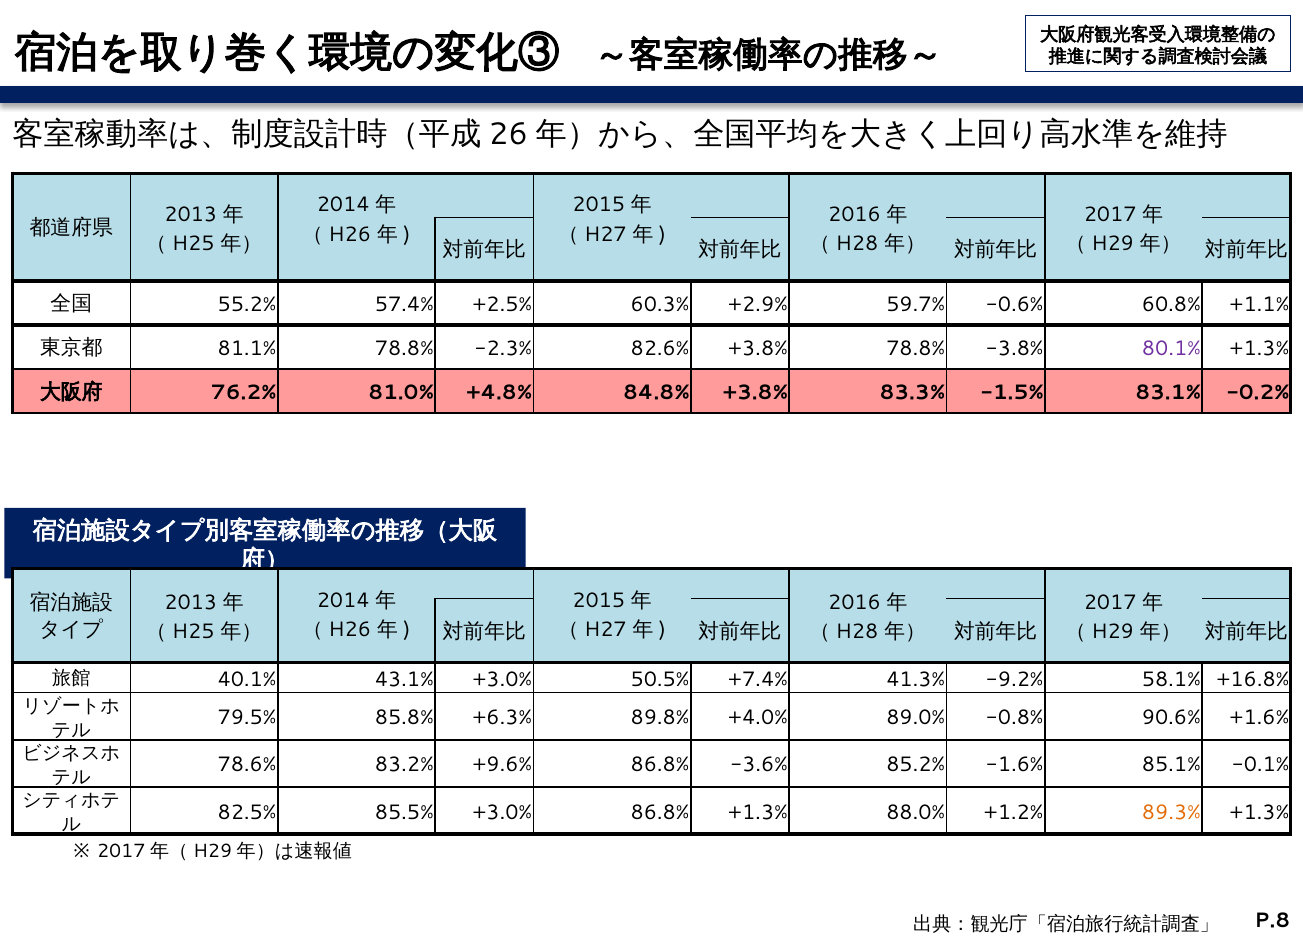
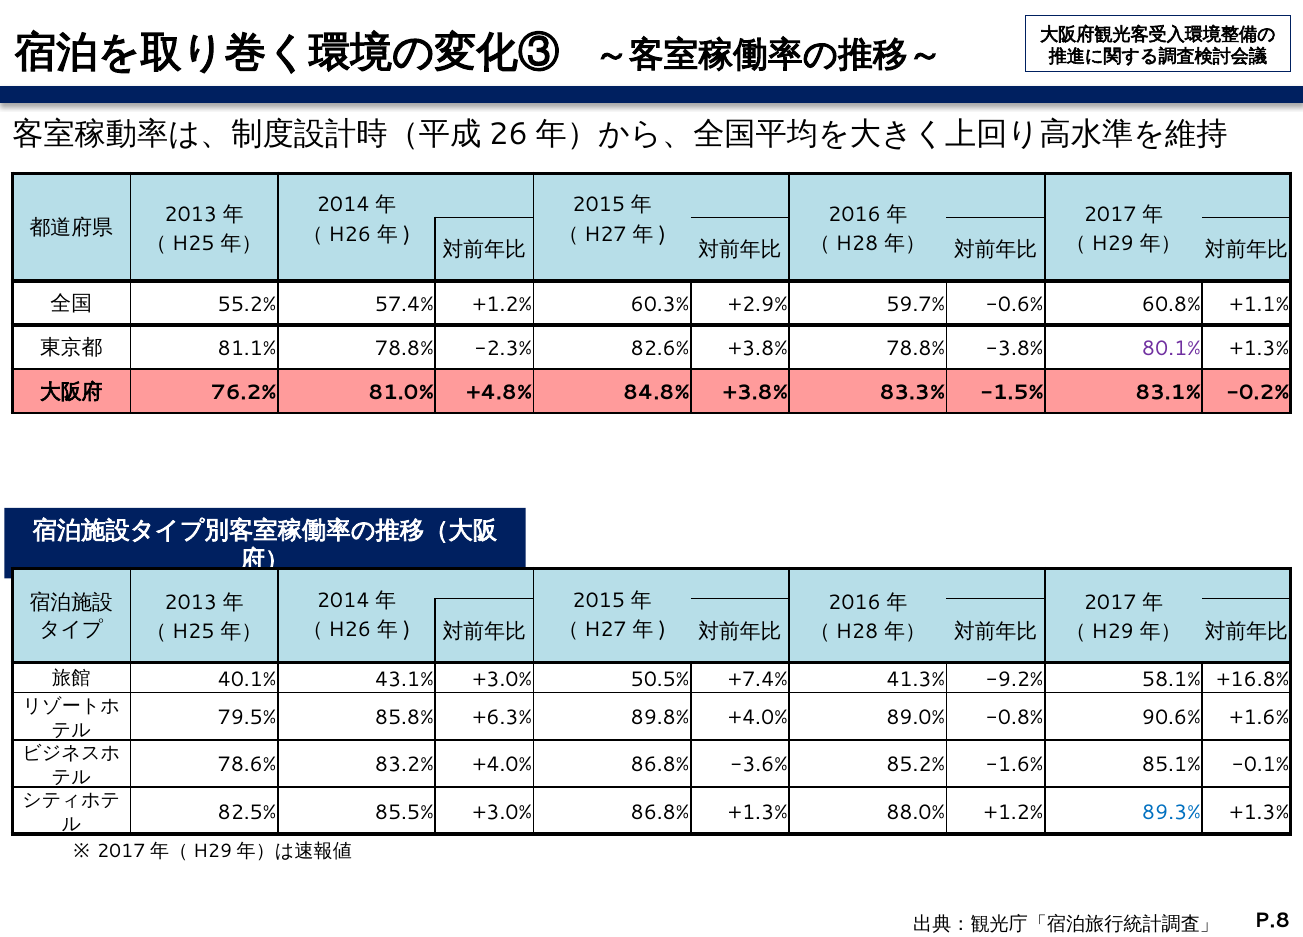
57.4% +2.5%: +2.5% -> +1.2% (502, 305)
83.2% +9.6%: +9.6% -> +4.0% (502, 765)
89.3% colour: orange -> blue (1171, 812)
